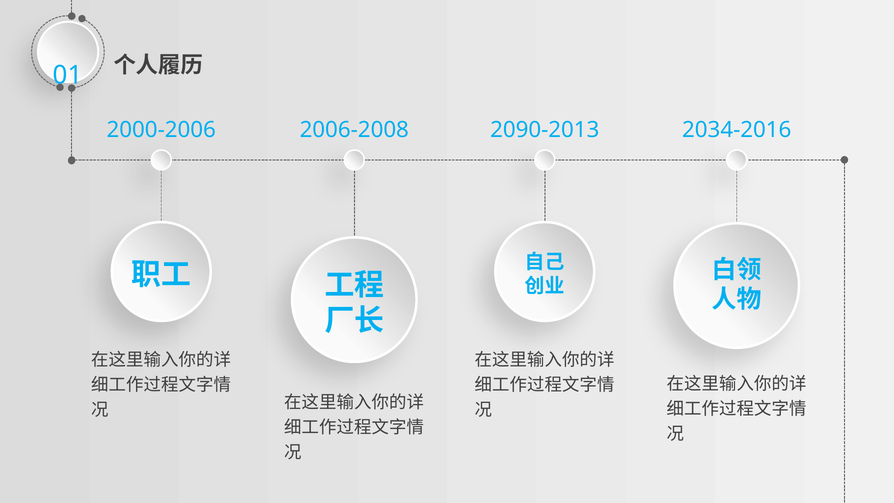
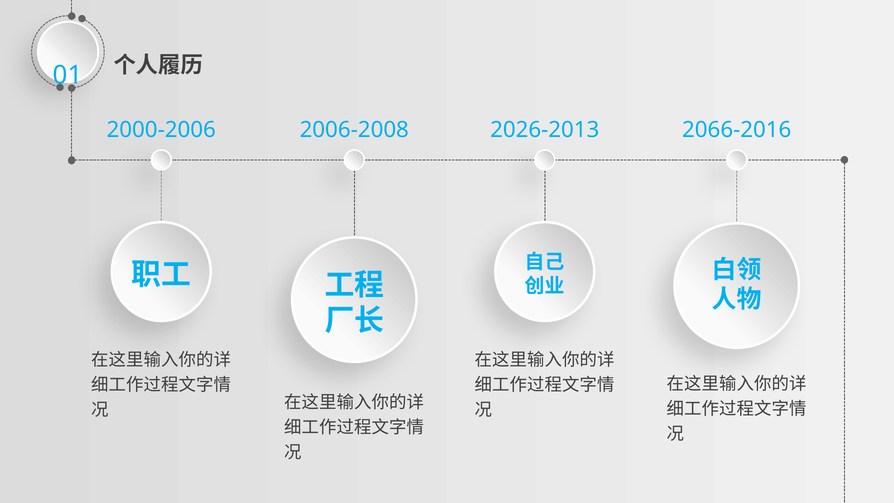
2090-2013: 2090-2013 -> 2026-2013 (545, 130)
2034-2016: 2034-2016 -> 2066-2016 (737, 130)
